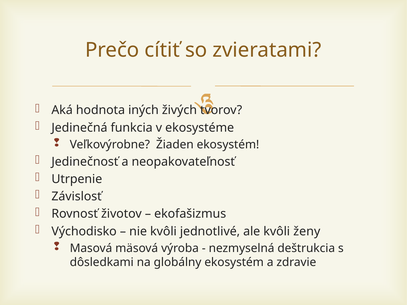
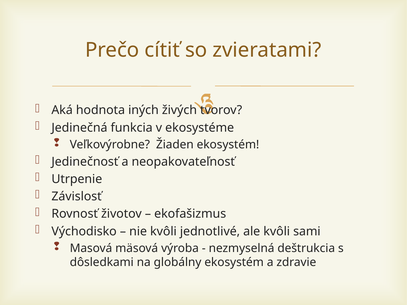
ženy: ženy -> sami (307, 232)
